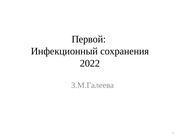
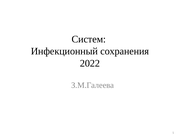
Первой: Первой -> Систем (89, 39)
